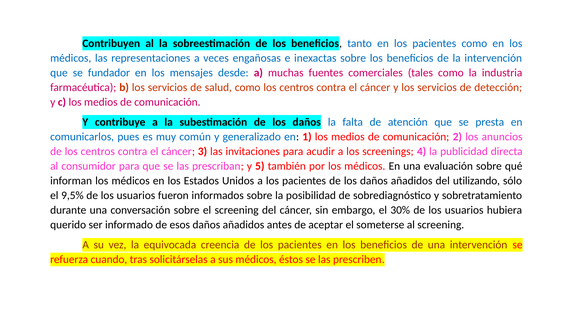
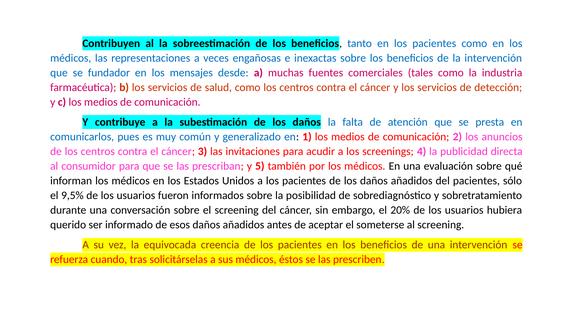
del utilizando: utilizando -> pacientes (476, 181)
30%: 30% -> 20% (400, 210)
